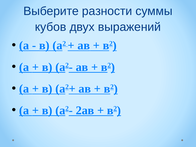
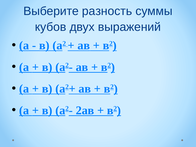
разности: разности -> разность (107, 11)
